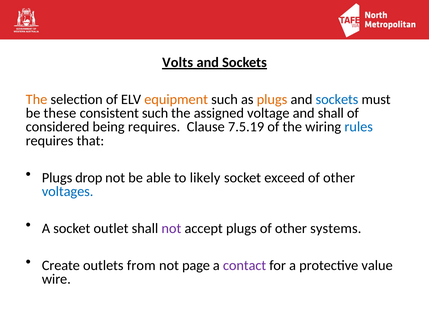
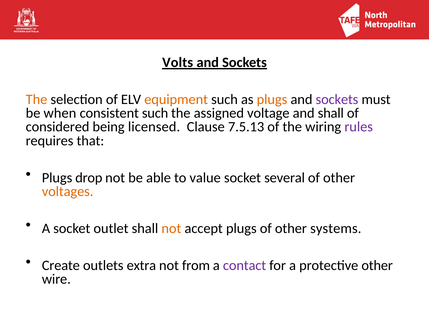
sockets colour: blue -> purple (337, 99)
these: these -> when (60, 113)
being requires: requires -> licensed (154, 127)
7.5.19: 7.5.19 -> 7.5.13 (246, 127)
rules colour: blue -> purple (359, 127)
likely: likely -> value (205, 178)
exceed: exceed -> several (285, 178)
voltages colour: blue -> orange (68, 191)
not colour: purple -> orange (171, 228)
from: from -> extra (141, 265)
page: page -> from (196, 265)
protective value: value -> other (377, 265)
